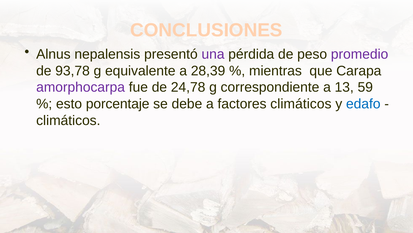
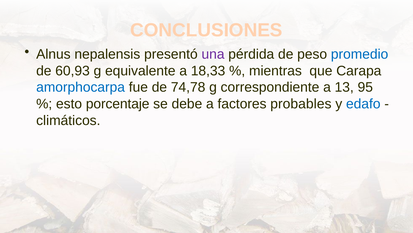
promedio colour: purple -> blue (360, 54)
93,78: 93,78 -> 60,93 (73, 71)
28,39: 28,39 -> 18,33 (208, 71)
amorphocarpa colour: purple -> blue (81, 87)
24,78: 24,78 -> 74,78 (188, 87)
59: 59 -> 95 (365, 87)
factores climáticos: climáticos -> probables (301, 104)
